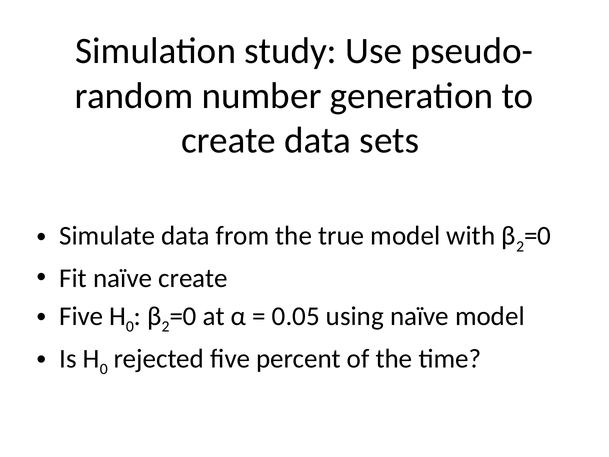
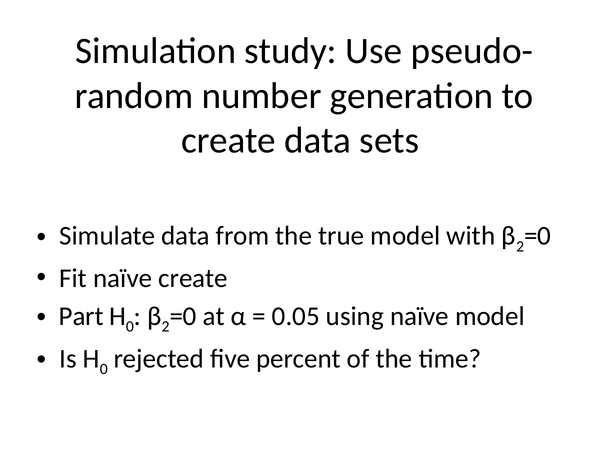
Five: Five -> Part (81, 316)
